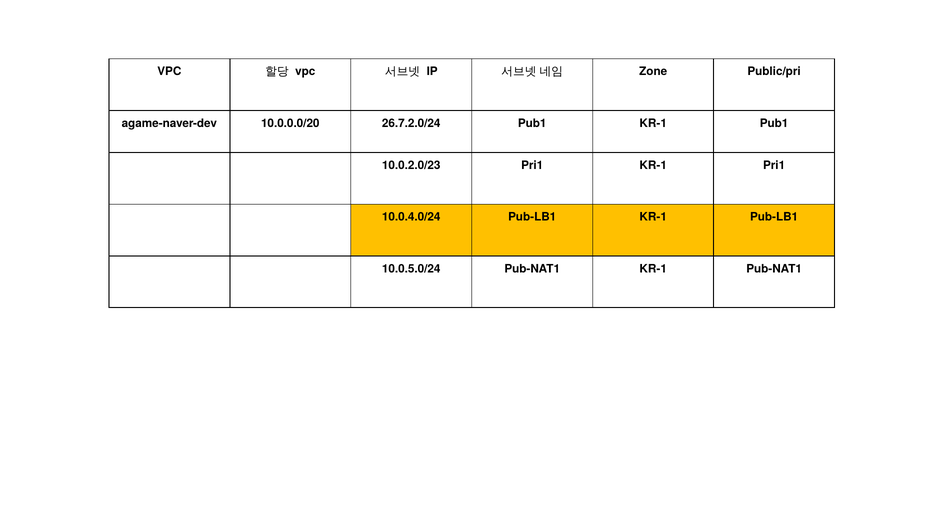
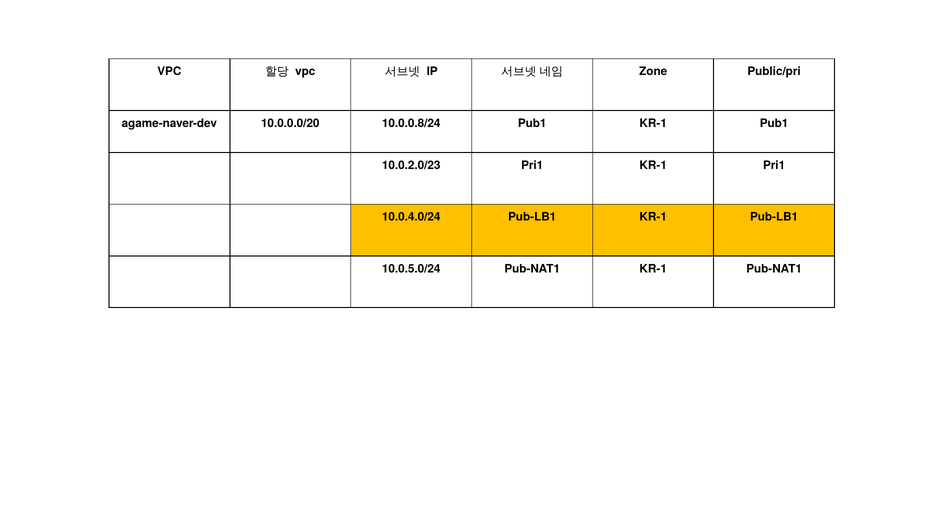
26.7.2.0/24: 26.7.2.0/24 -> 10.0.0.8/24 (411, 124)
